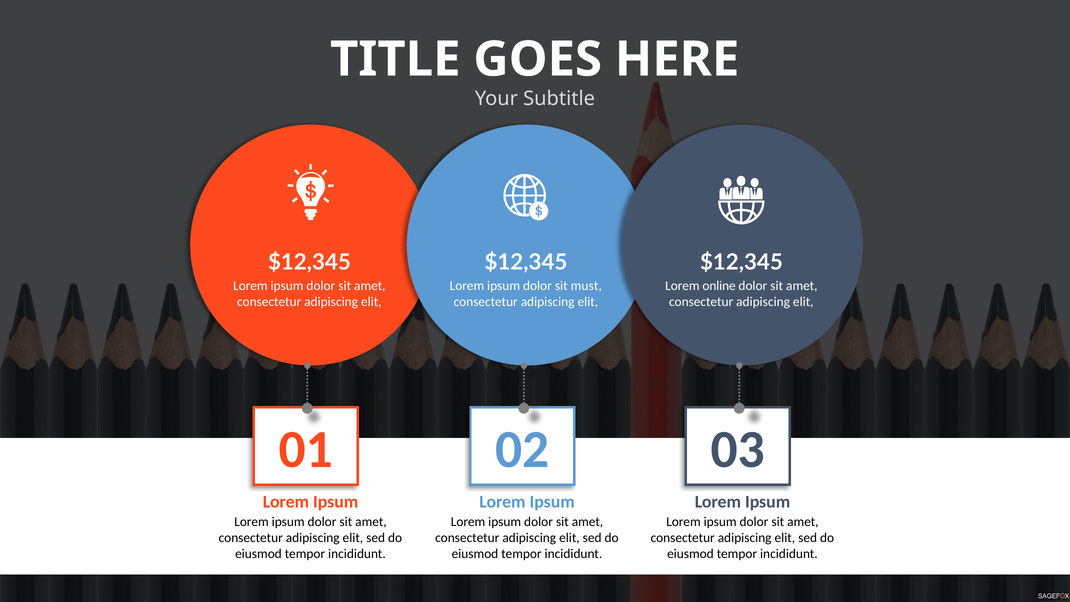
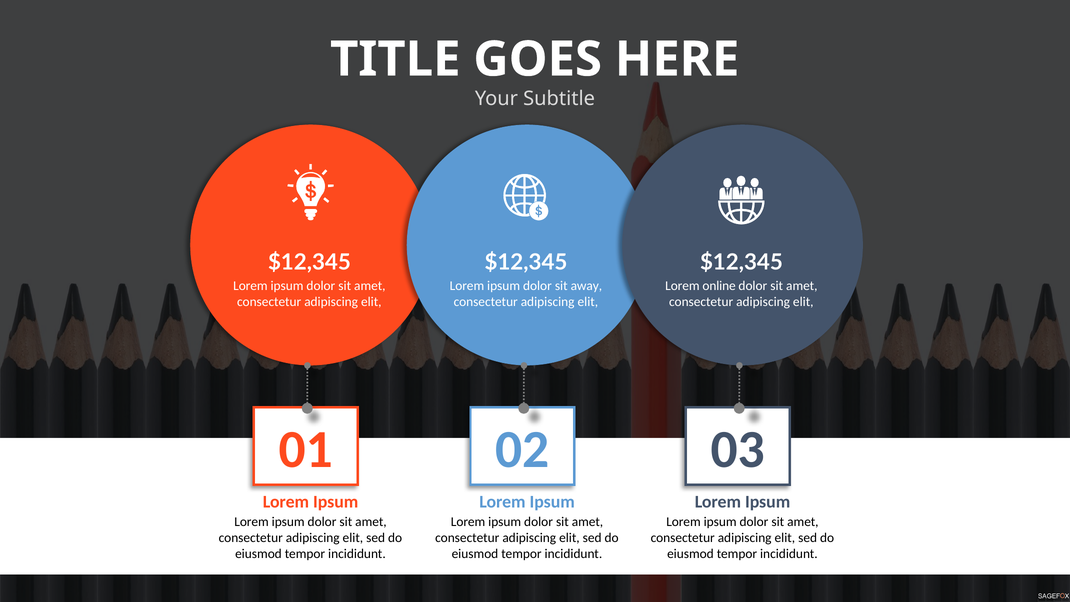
must: must -> away (586, 286)
